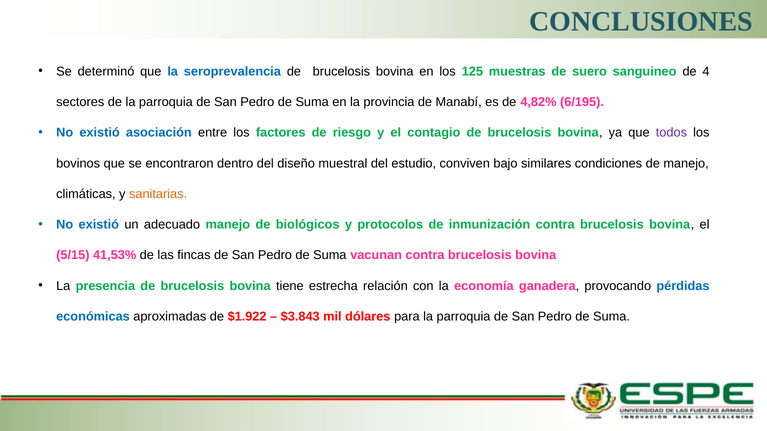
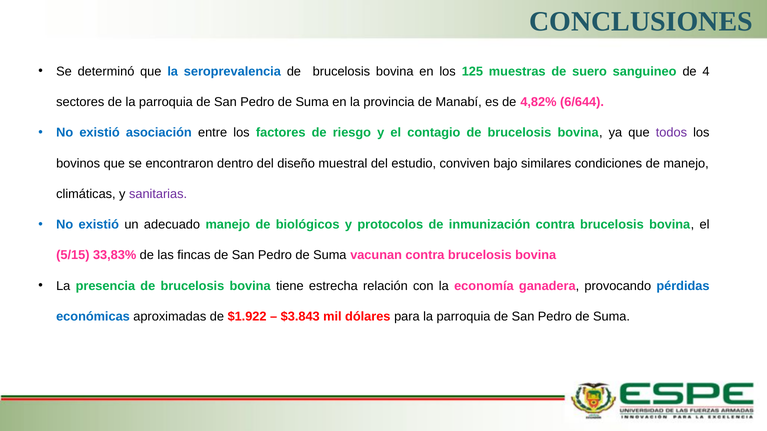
6/195: 6/195 -> 6/644 (582, 102)
sanitarias colour: orange -> purple (158, 194)
41,53%: 41,53% -> 33,83% (115, 256)
